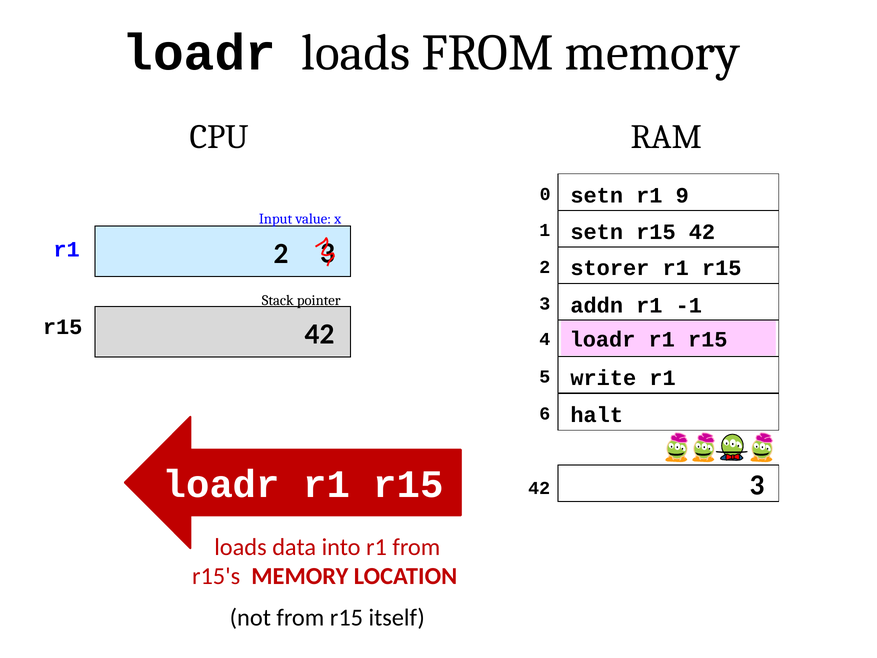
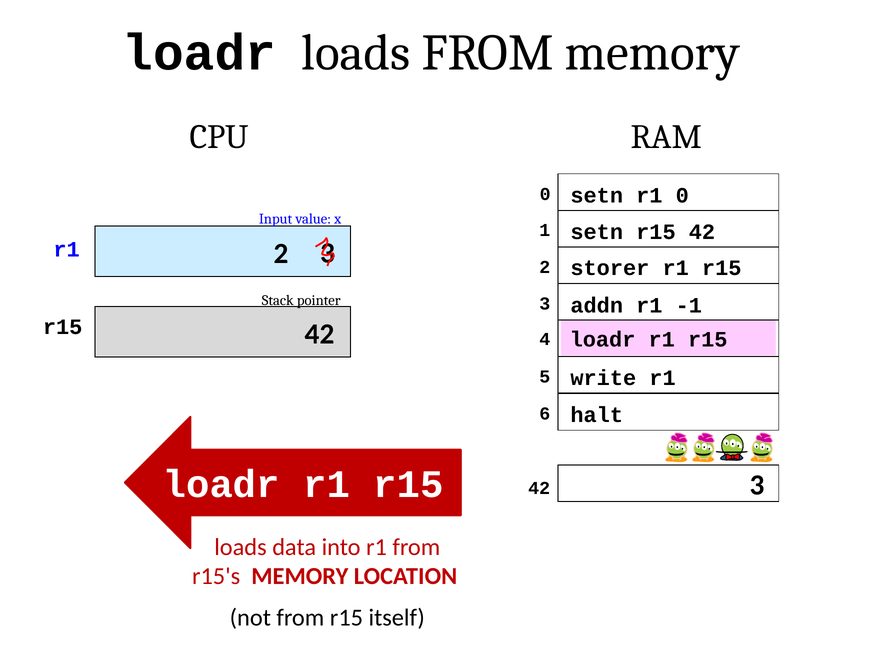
r1 9: 9 -> 0 (682, 195)
